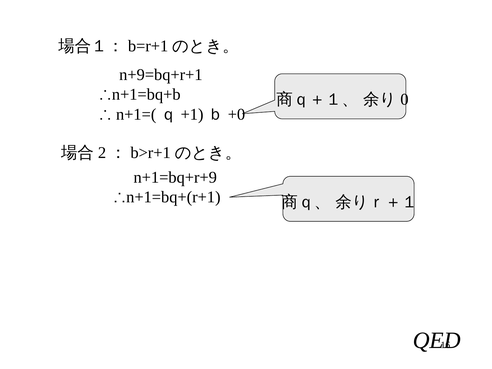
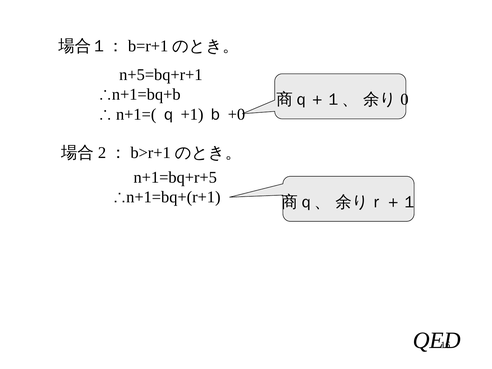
n+9=bq+r+1: n+9=bq+r+1 -> n+5=bq+r+1 (161, 75)
n+1=bq+r+9: n+1=bq+r+9 -> n+1=bq+r+5 (175, 177)
